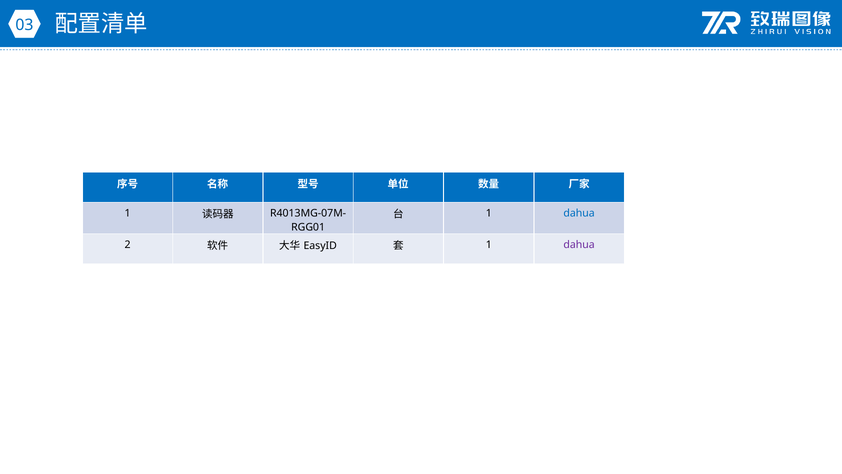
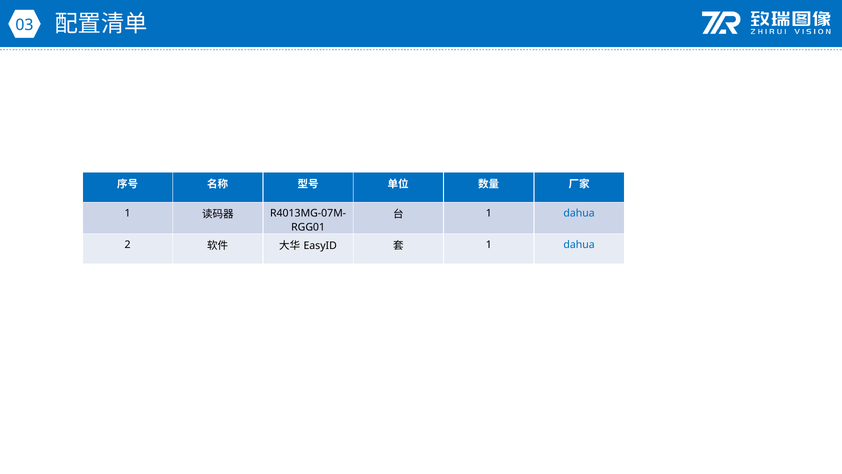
dahua colour: purple -> blue (579, 245)
